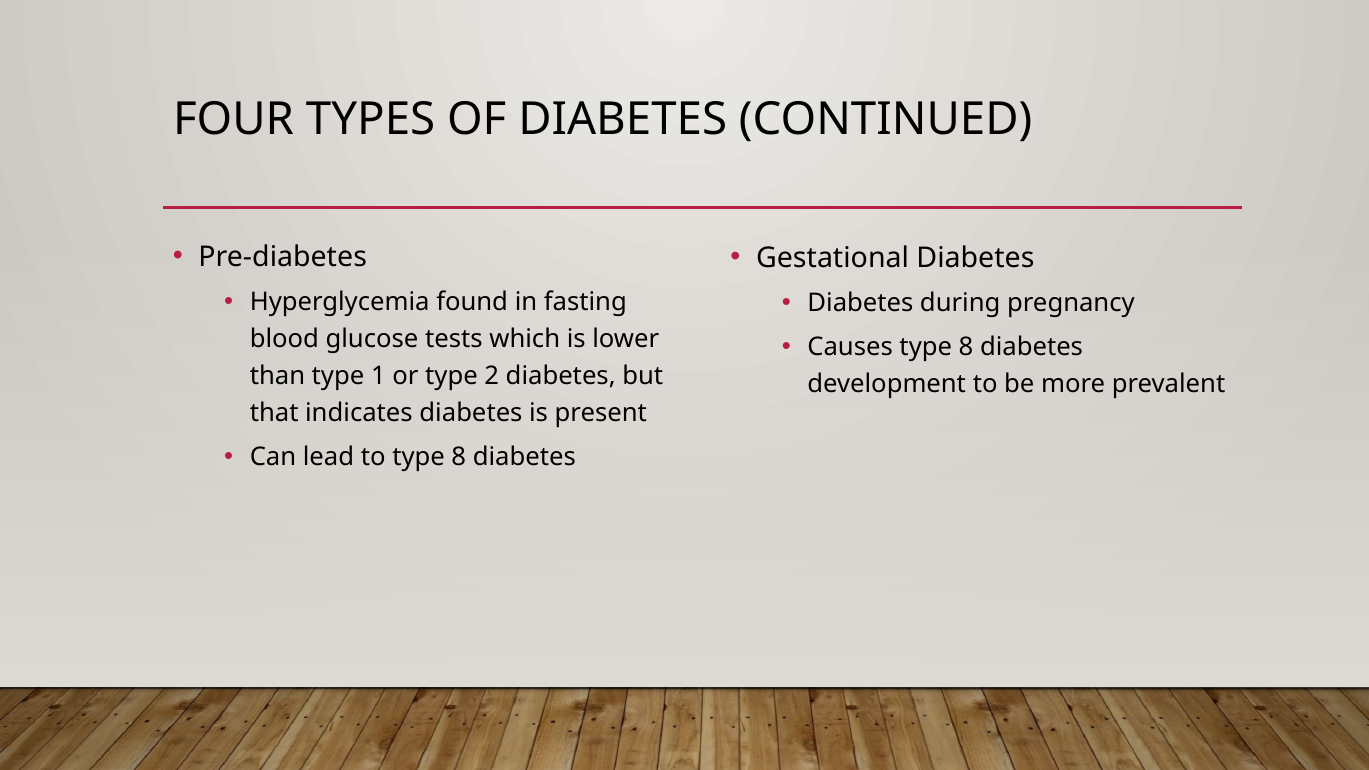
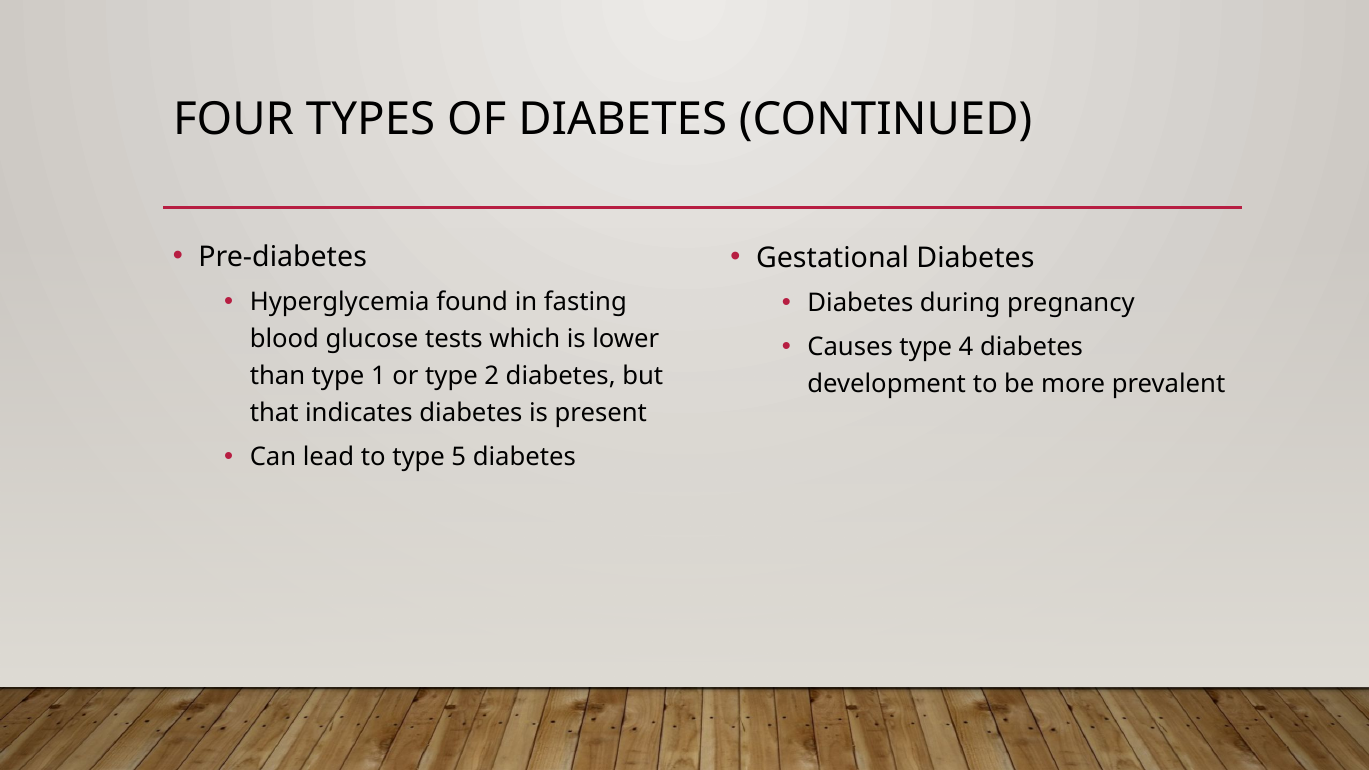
Causes type 8: 8 -> 4 (966, 347)
to type 8: 8 -> 5 (459, 457)
